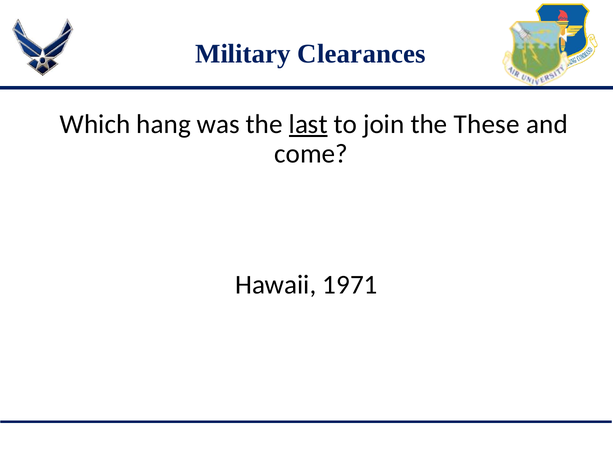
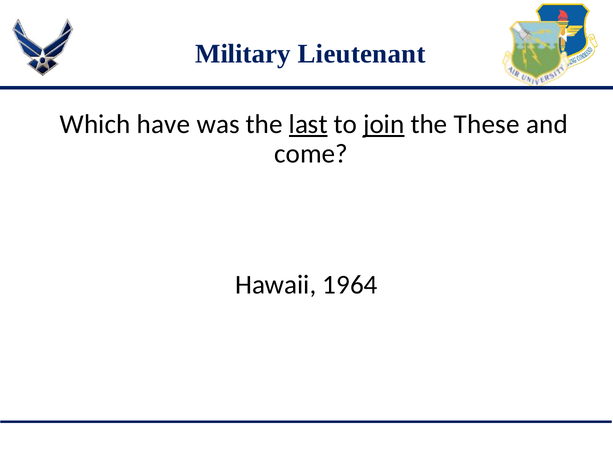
Clearances: Clearances -> Lieutenant (362, 54)
hang: hang -> have (163, 124)
join underline: none -> present (384, 124)
1971: 1971 -> 1964 (350, 284)
